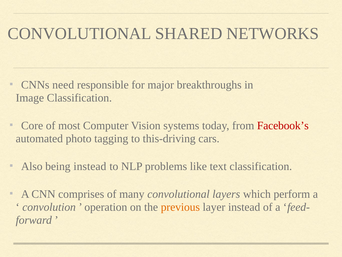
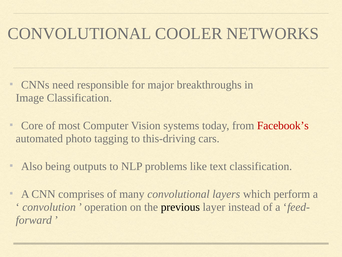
SHARED: SHARED -> COOLER (189, 33)
being instead: instead -> outputs (90, 166)
previous colour: orange -> black (180, 207)
